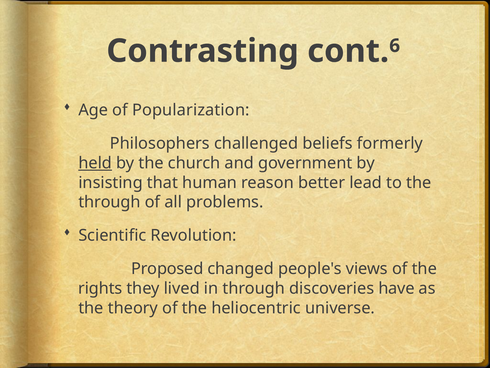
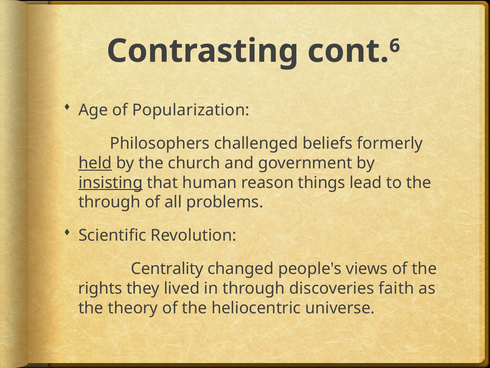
insisting underline: none -> present (111, 182)
better: better -> things (322, 182)
Proposed: Proposed -> Centrality (167, 268)
have: have -> faith (396, 288)
